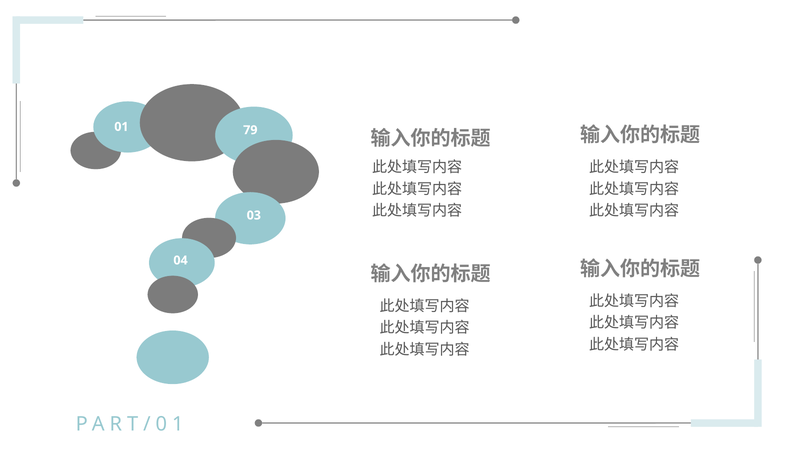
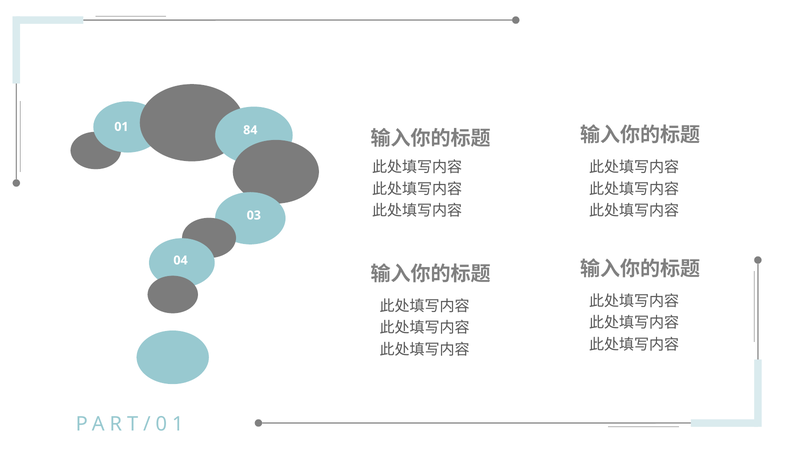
79: 79 -> 84 (250, 130)
